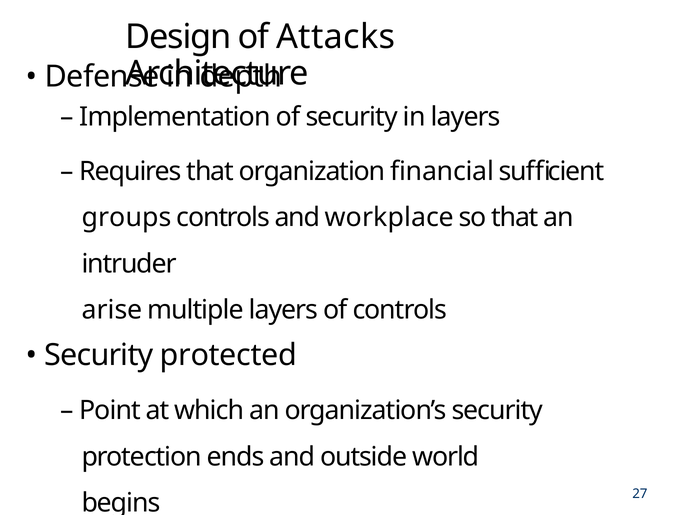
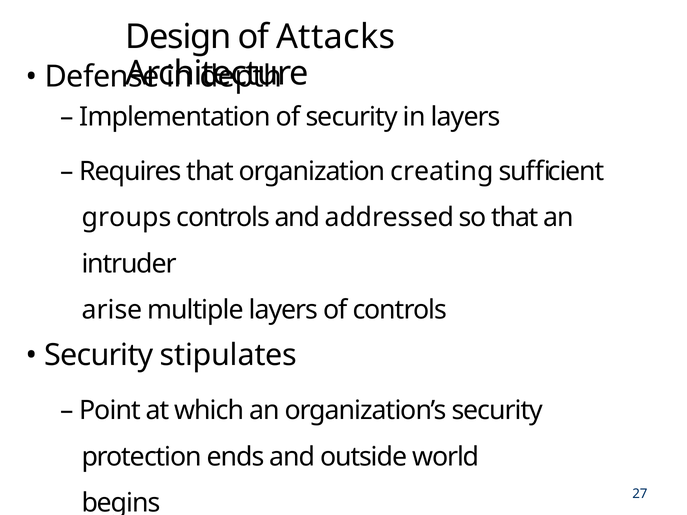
financial: financial -> creating (442, 171)
workplace: workplace -> addressed (390, 218)
protected: protected -> stipulates (228, 355)
